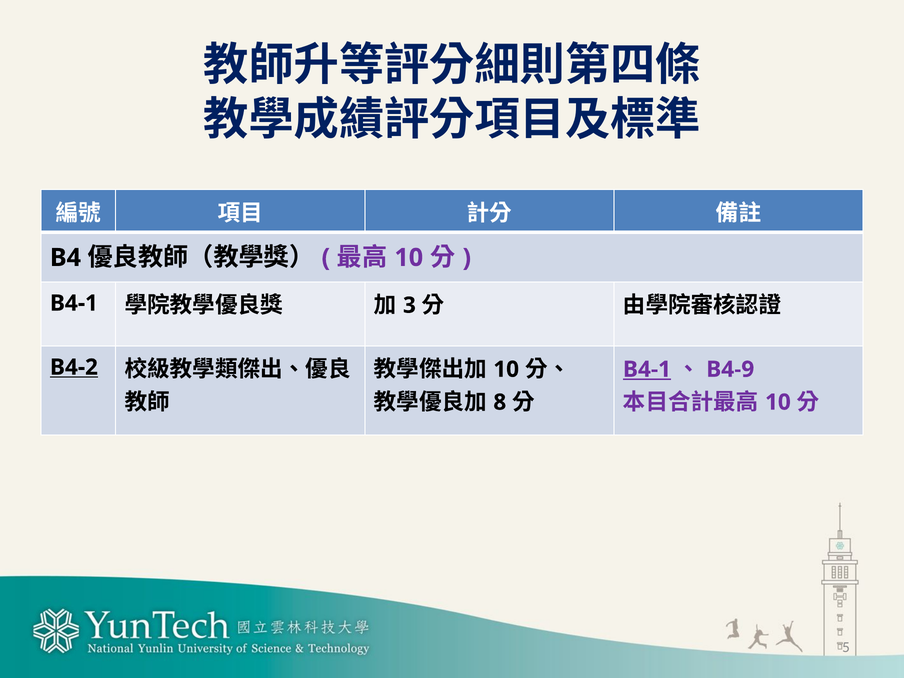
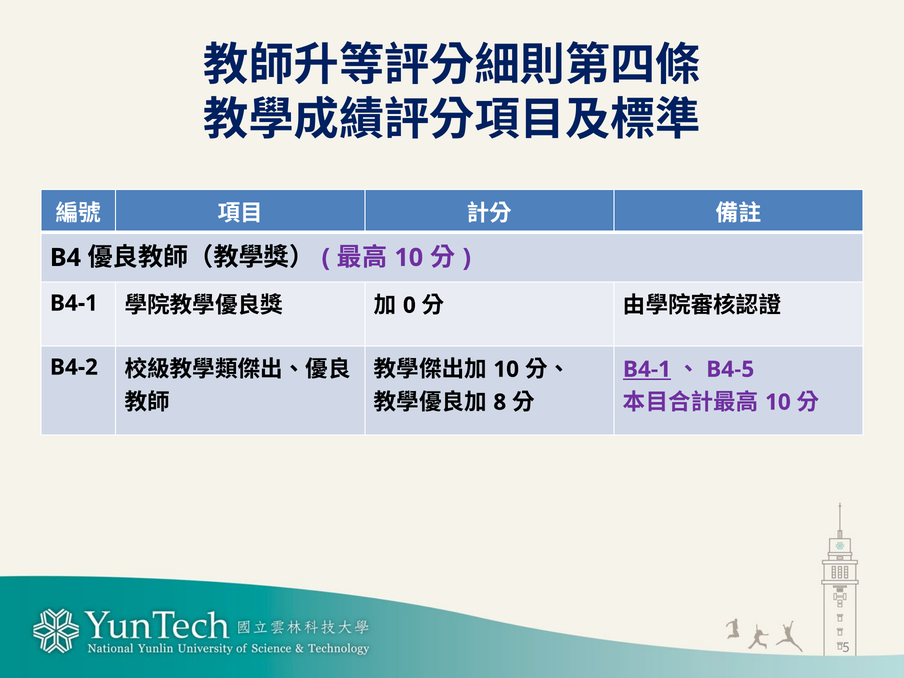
3: 3 -> 0 (409, 305)
B4-2 underline: present -> none (74, 367)
B4-9: B4-9 -> B4-5 (730, 369)
